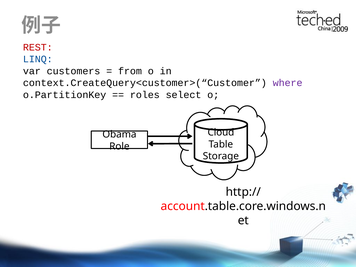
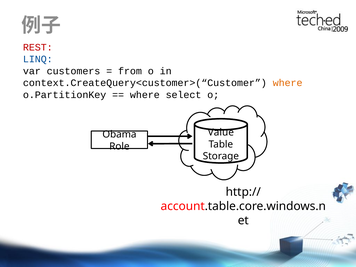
where colour: purple -> orange (288, 83)
roles: roles -> where (145, 95)
Cloud: Cloud -> Value (221, 132)
